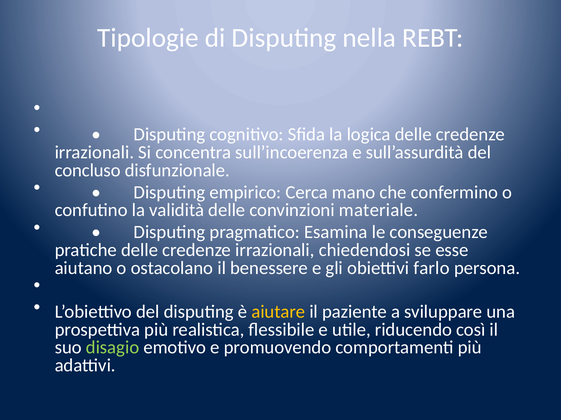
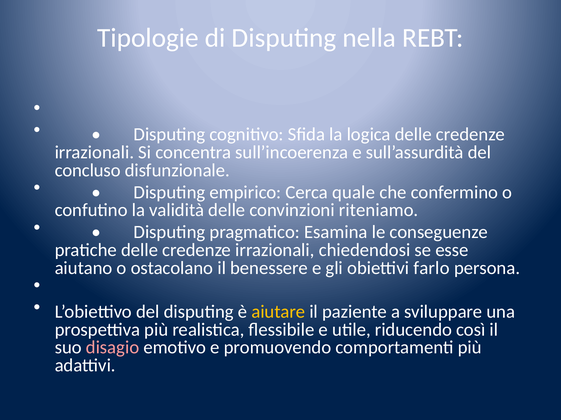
mano: mano -> quale (354, 193)
materiale: materiale -> riteniamo (379, 210)
disagio colour: light green -> pink (113, 348)
